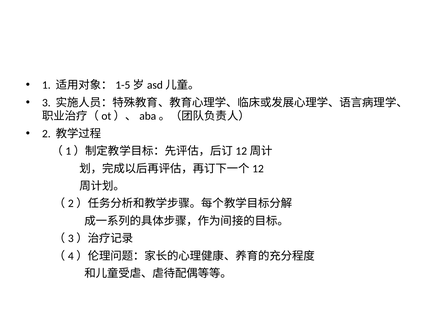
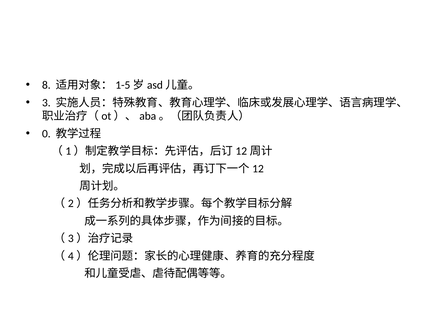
1: 1 -> 8 (46, 85)
2: 2 -> 0 (46, 134)
